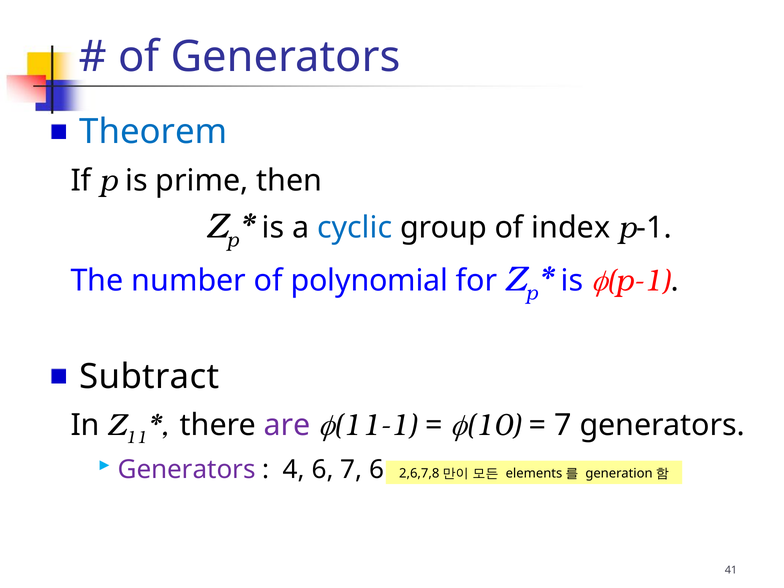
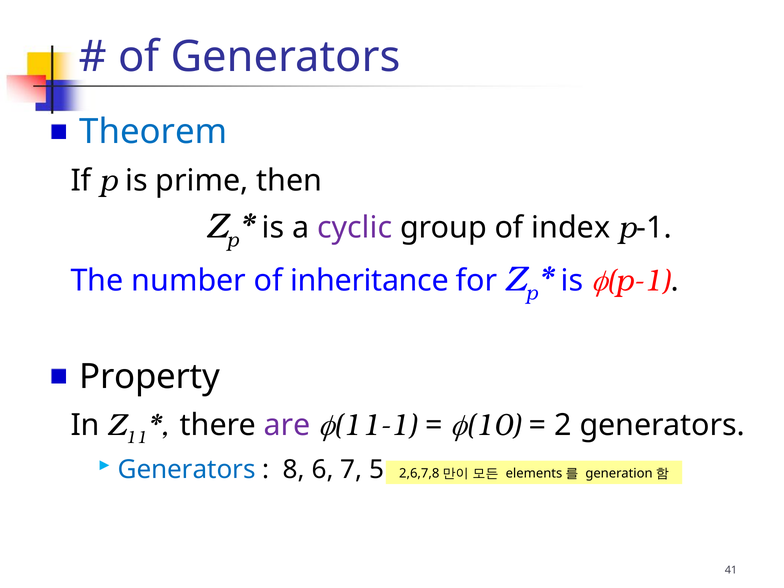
cyclic colour: blue -> purple (355, 228)
polynomial: polynomial -> inheritance (369, 281)
Subtract: Subtract -> Property (150, 377)
7: 7 -> 2 (563, 425)
Generators colour: purple -> blue (187, 469)
4: 4 -> 8 (294, 469)
7 6: 6 -> 5 (377, 469)
